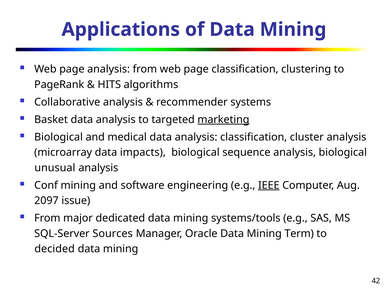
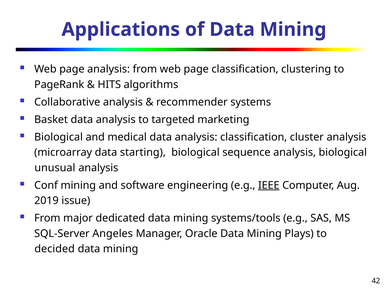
marketing underline: present -> none (223, 120)
impacts: impacts -> starting (143, 152)
2097: 2097 -> 2019 (46, 201)
Sources: Sources -> Angeles (113, 233)
Term: Term -> Plays (299, 233)
